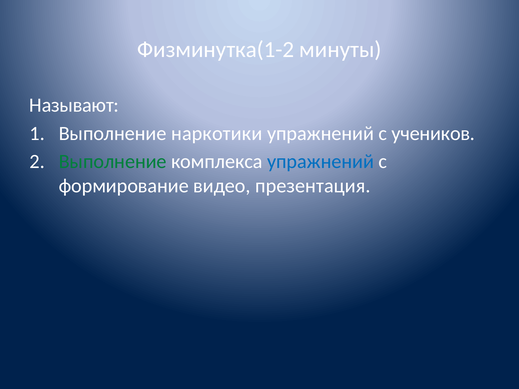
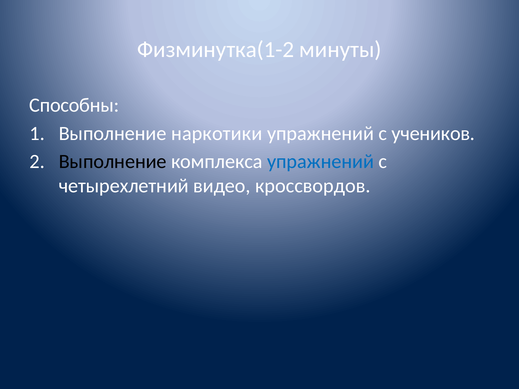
Называют: Называют -> Способны (74, 105)
Выполнение colour: green -> black (113, 162)
формирование: формирование -> четырехлетний (124, 186)
презентация: презентация -> кроссвордов (313, 186)
